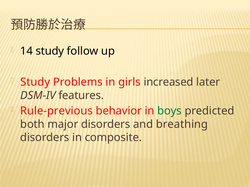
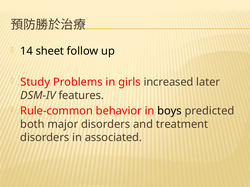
14 study: study -> sheet (50, 51)
Rule-previous: Rule-previous -> Rule-common (57, 111)
boys colour: green -> black (169, 111)
breathing: breathing -> treatment (182, 125)
composite: composite -> associated (113, 138)
